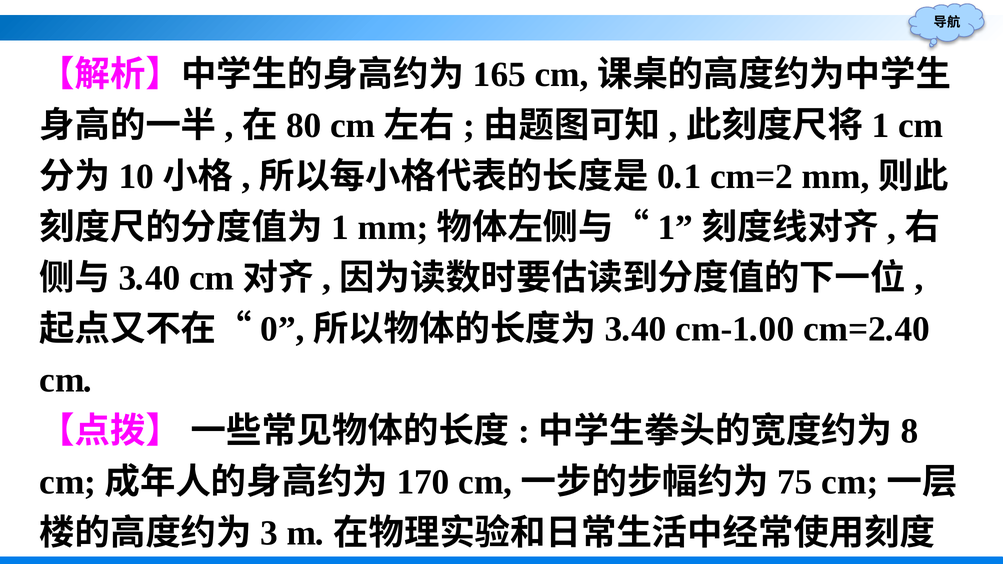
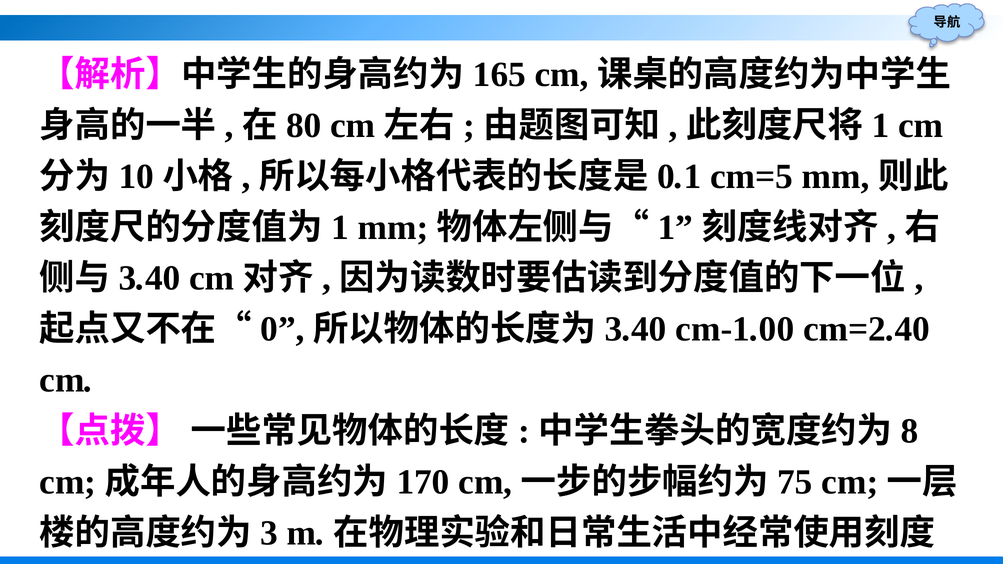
cm=2: cm=2 -> cm=5 (752, 176)
